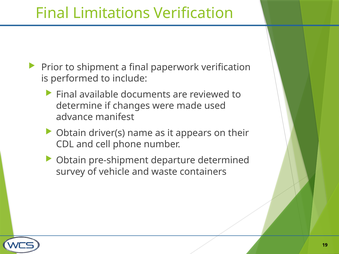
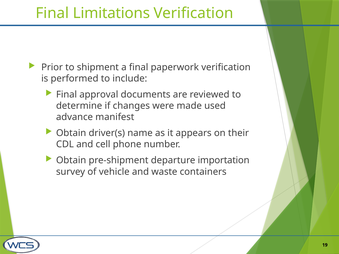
available: available -> approval (99, 95)
determined: determined -> importation (224, 161)
